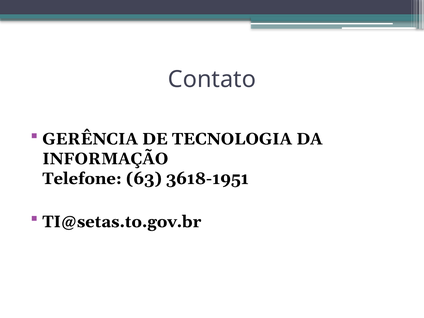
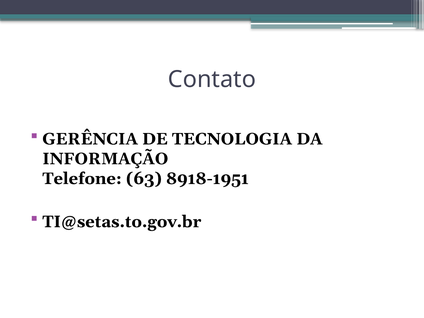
3618-1951: 3618-1951 -> 8918-1951 (207, 179)
